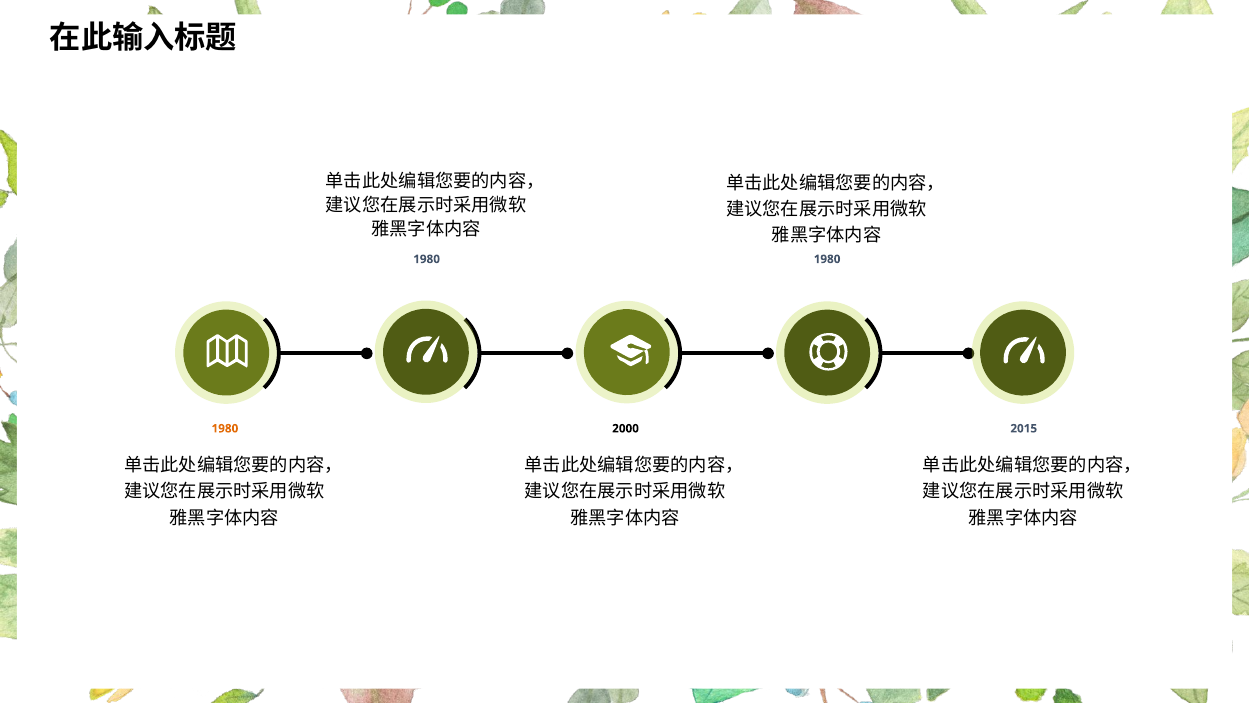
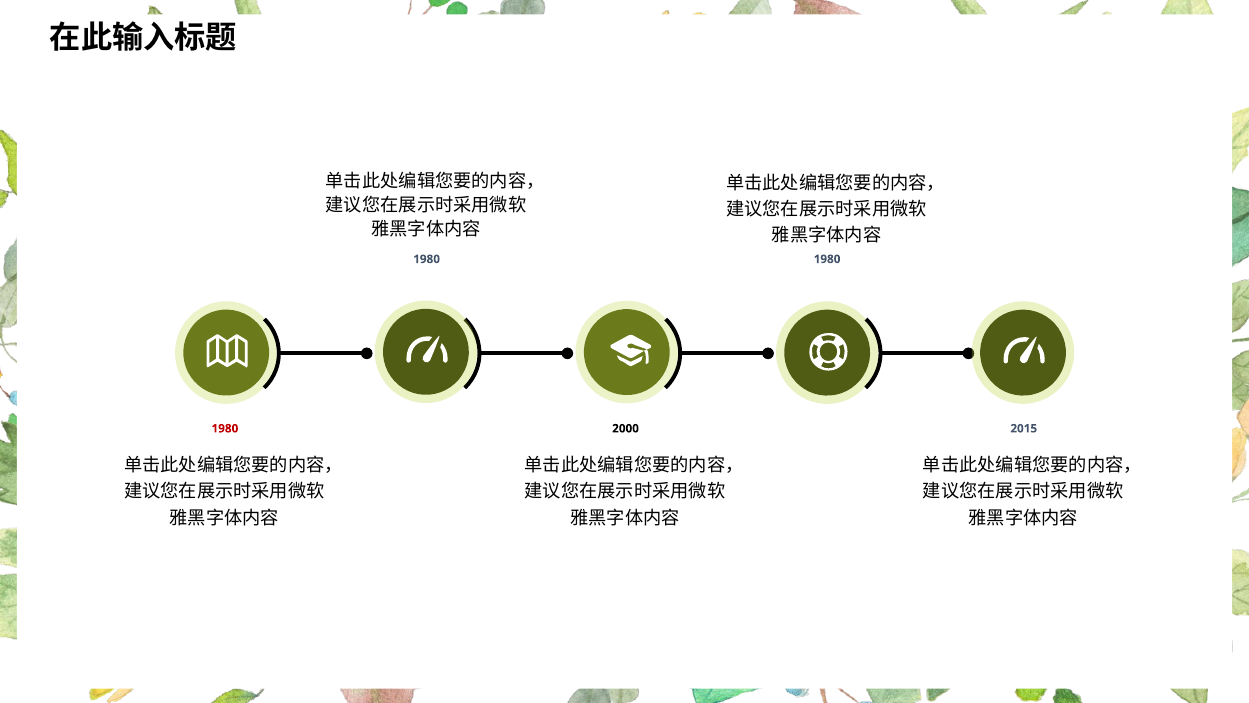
1980 colour: orange -> red (225, 428)
